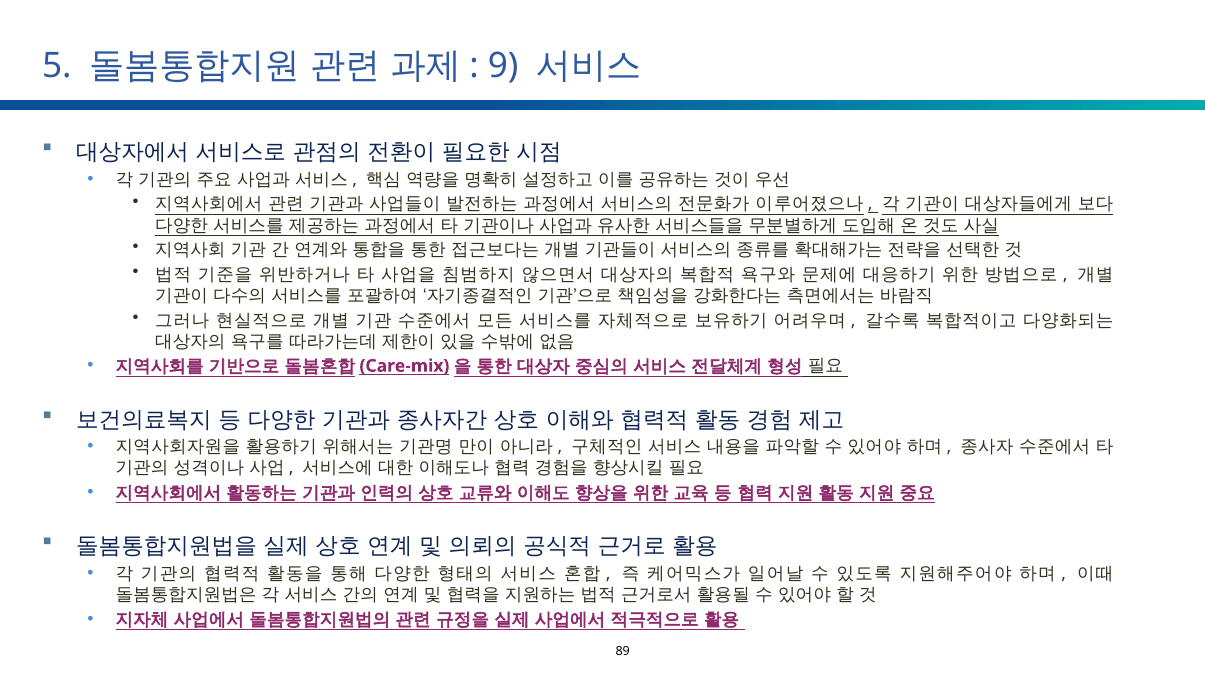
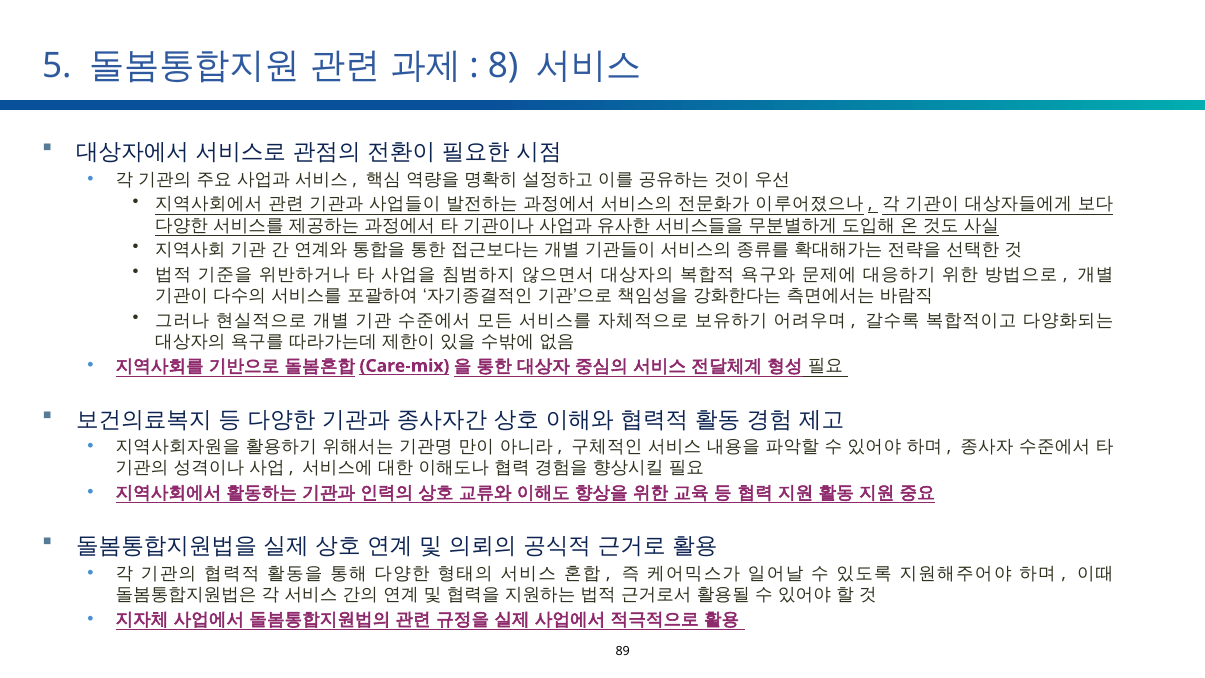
9: 9 -> 8 (503, 65)
